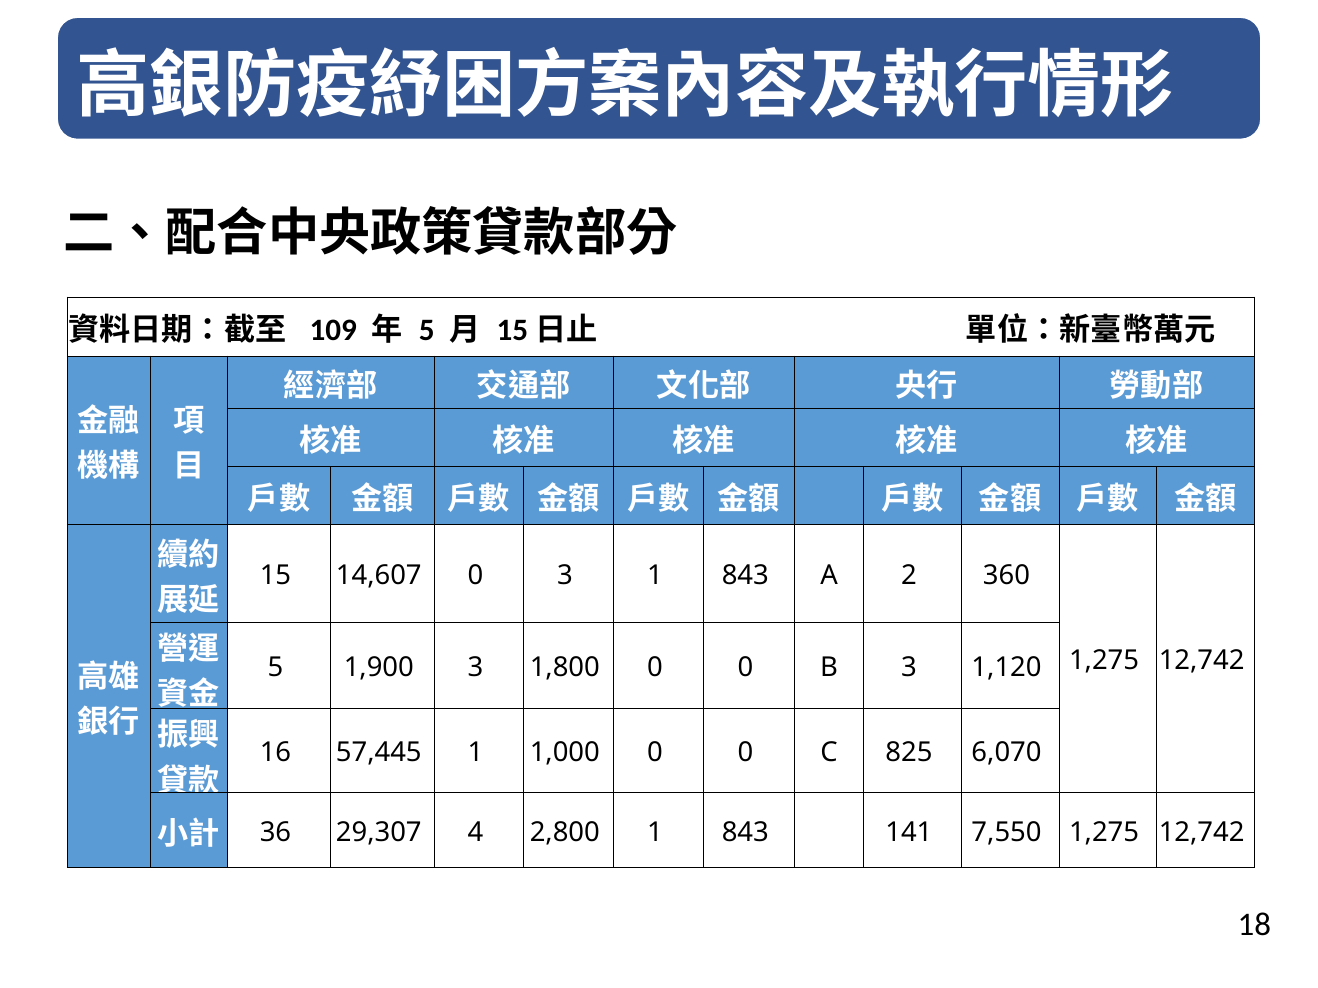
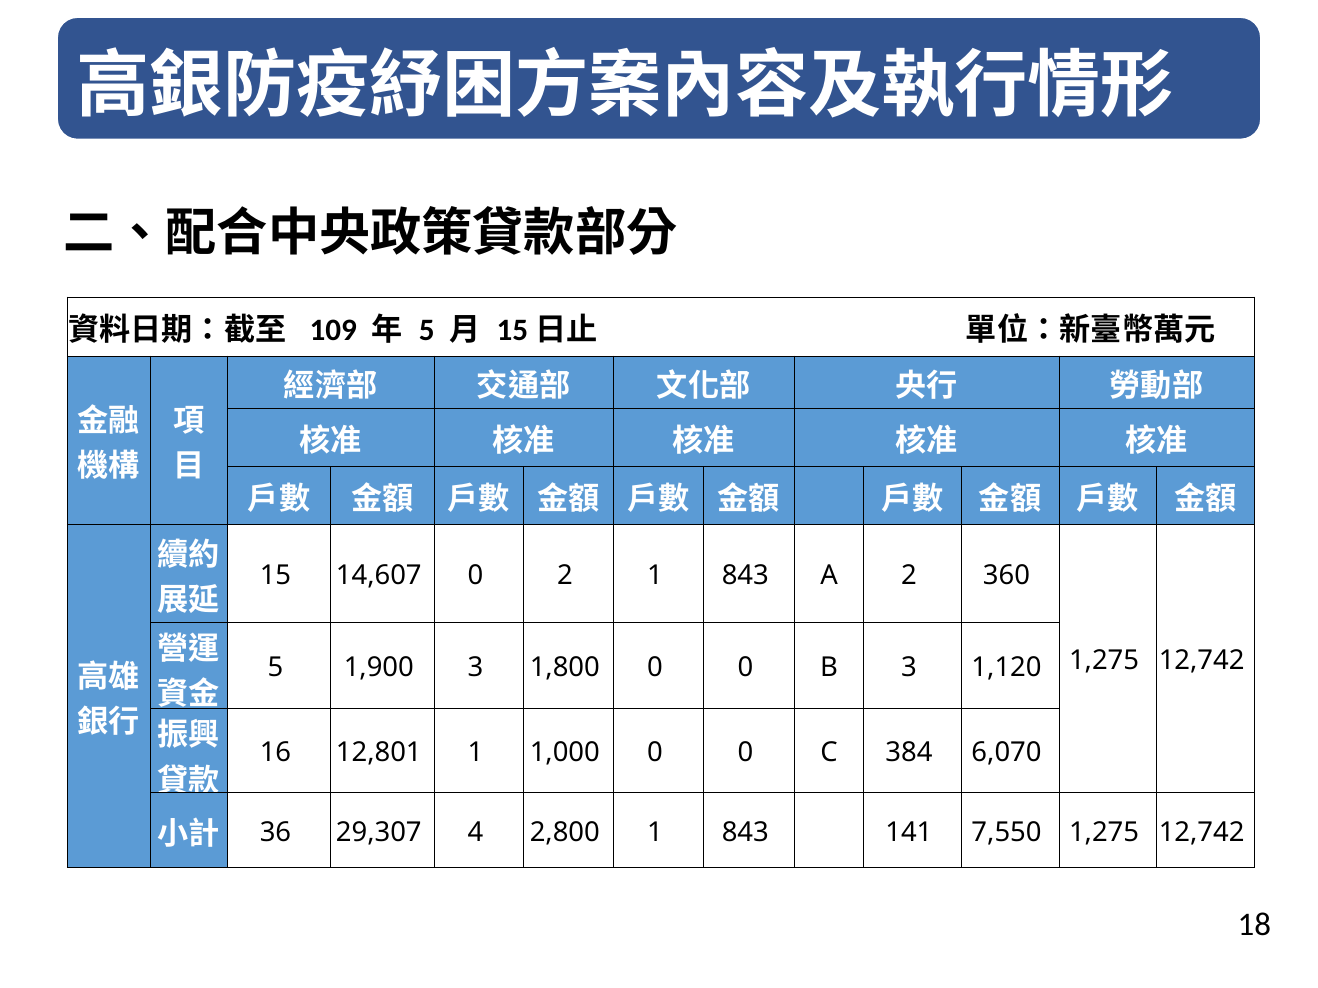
0 3: 3 -> 2 (565, 576)
57,445: 57,445 -> 12,801 (379, 753)
825: 825 -> 384 (909, 753)
